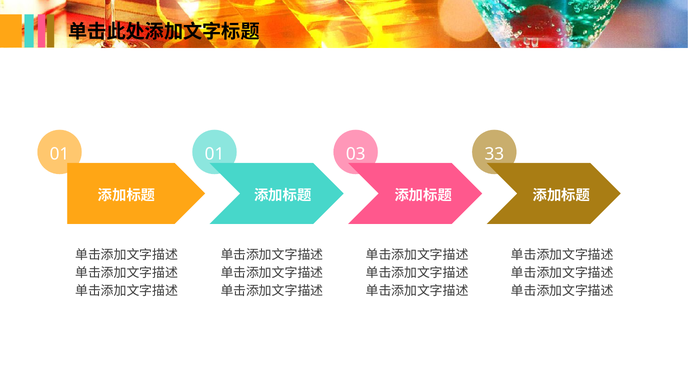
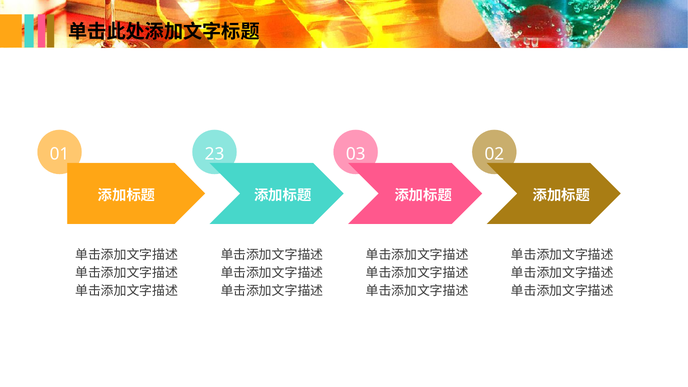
01 01: 01 -> 23 (215, 154)
33: 33 -> 02 (494, 154)
